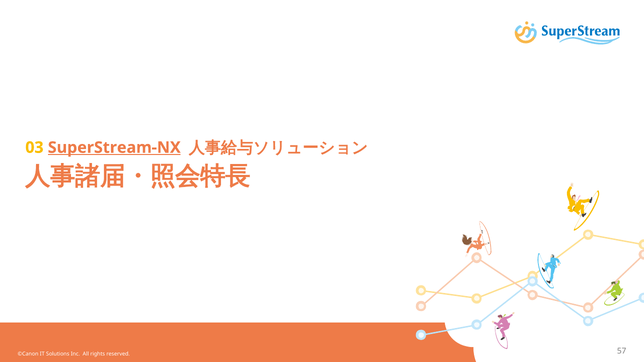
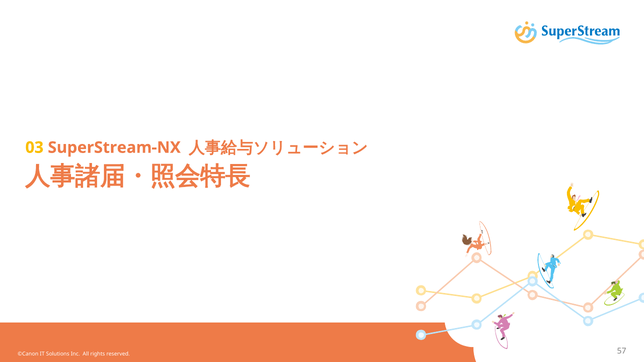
SuperStream-NX underline: present -> none (114, 148)
